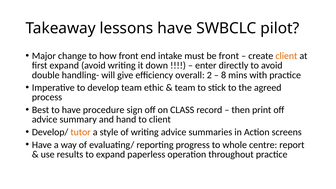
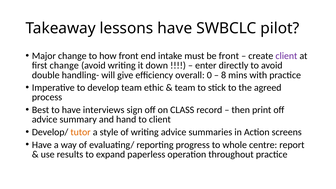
client colour: orange -> purple (286, 56)
first expand: expand -> change (64, 65)
2: 2 -> 0 (209, 75)
procedure: procedure -> interviews (104, 110)
